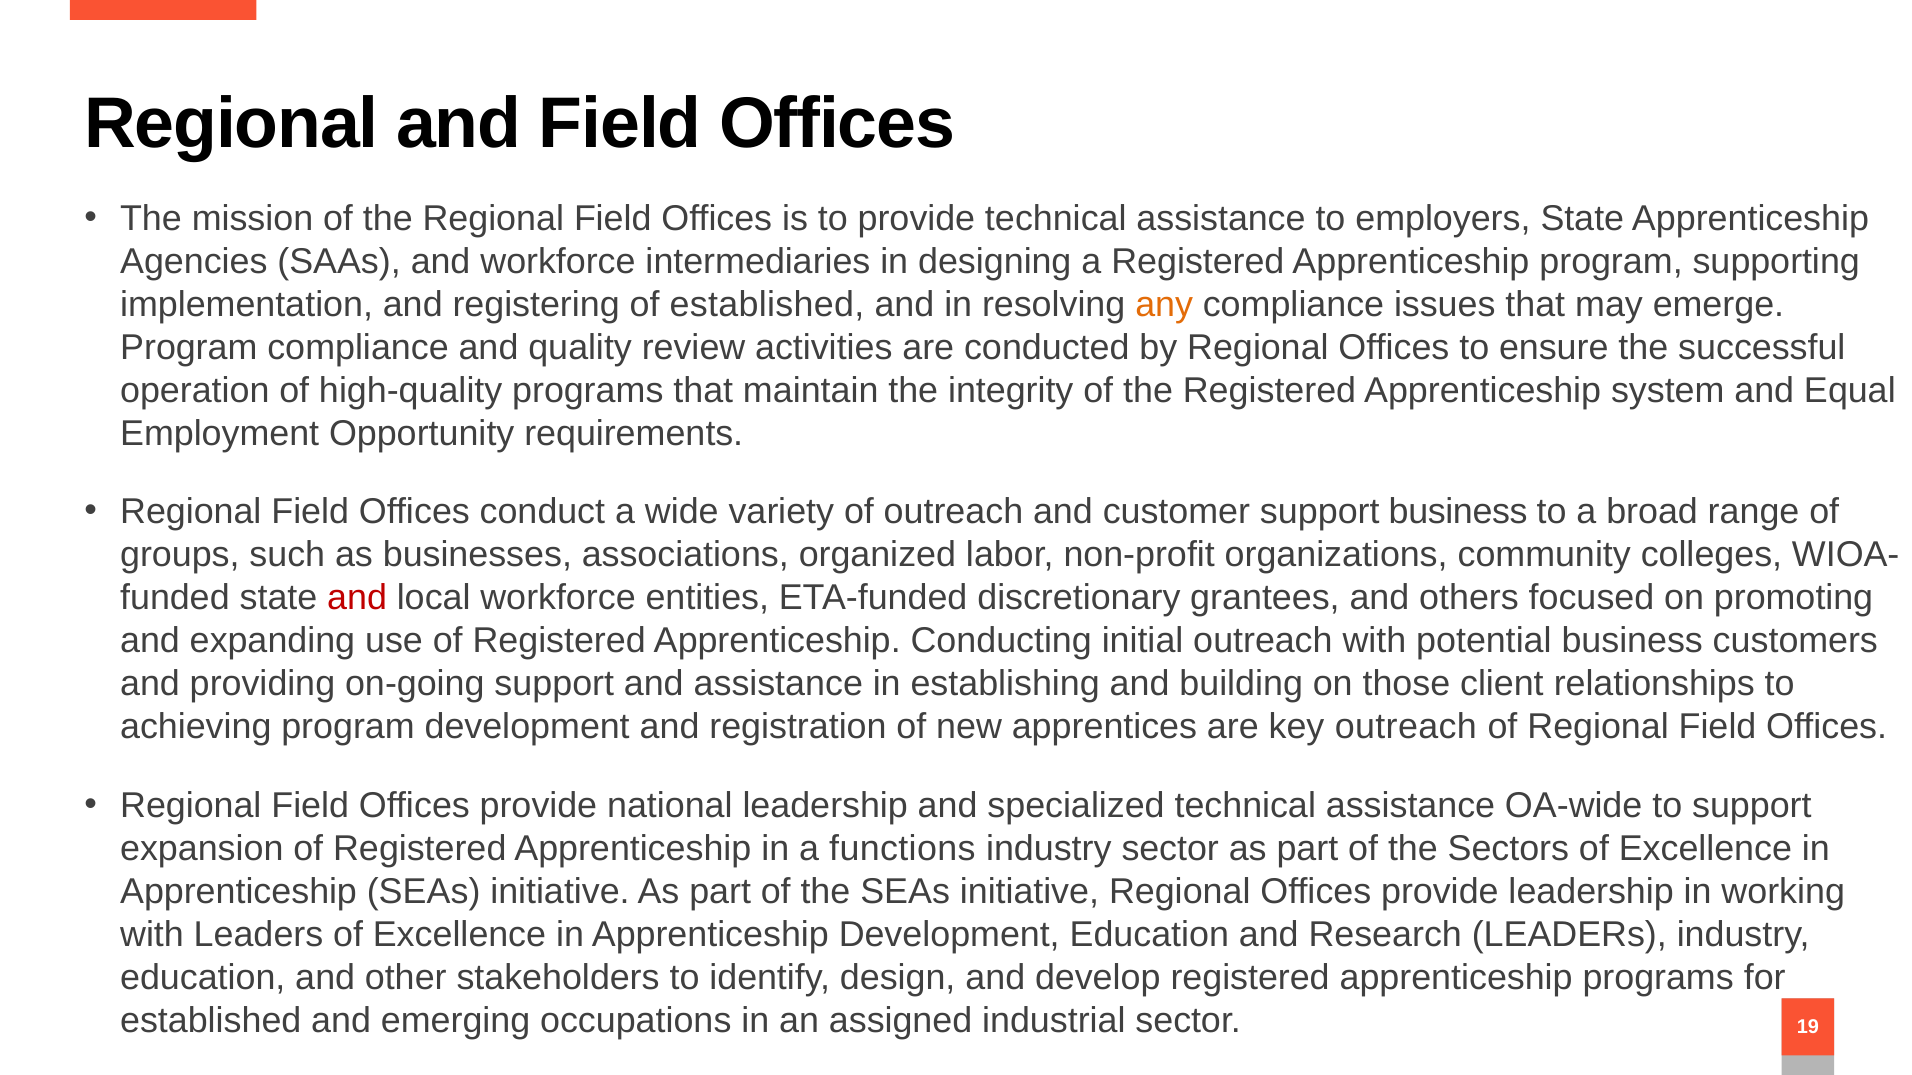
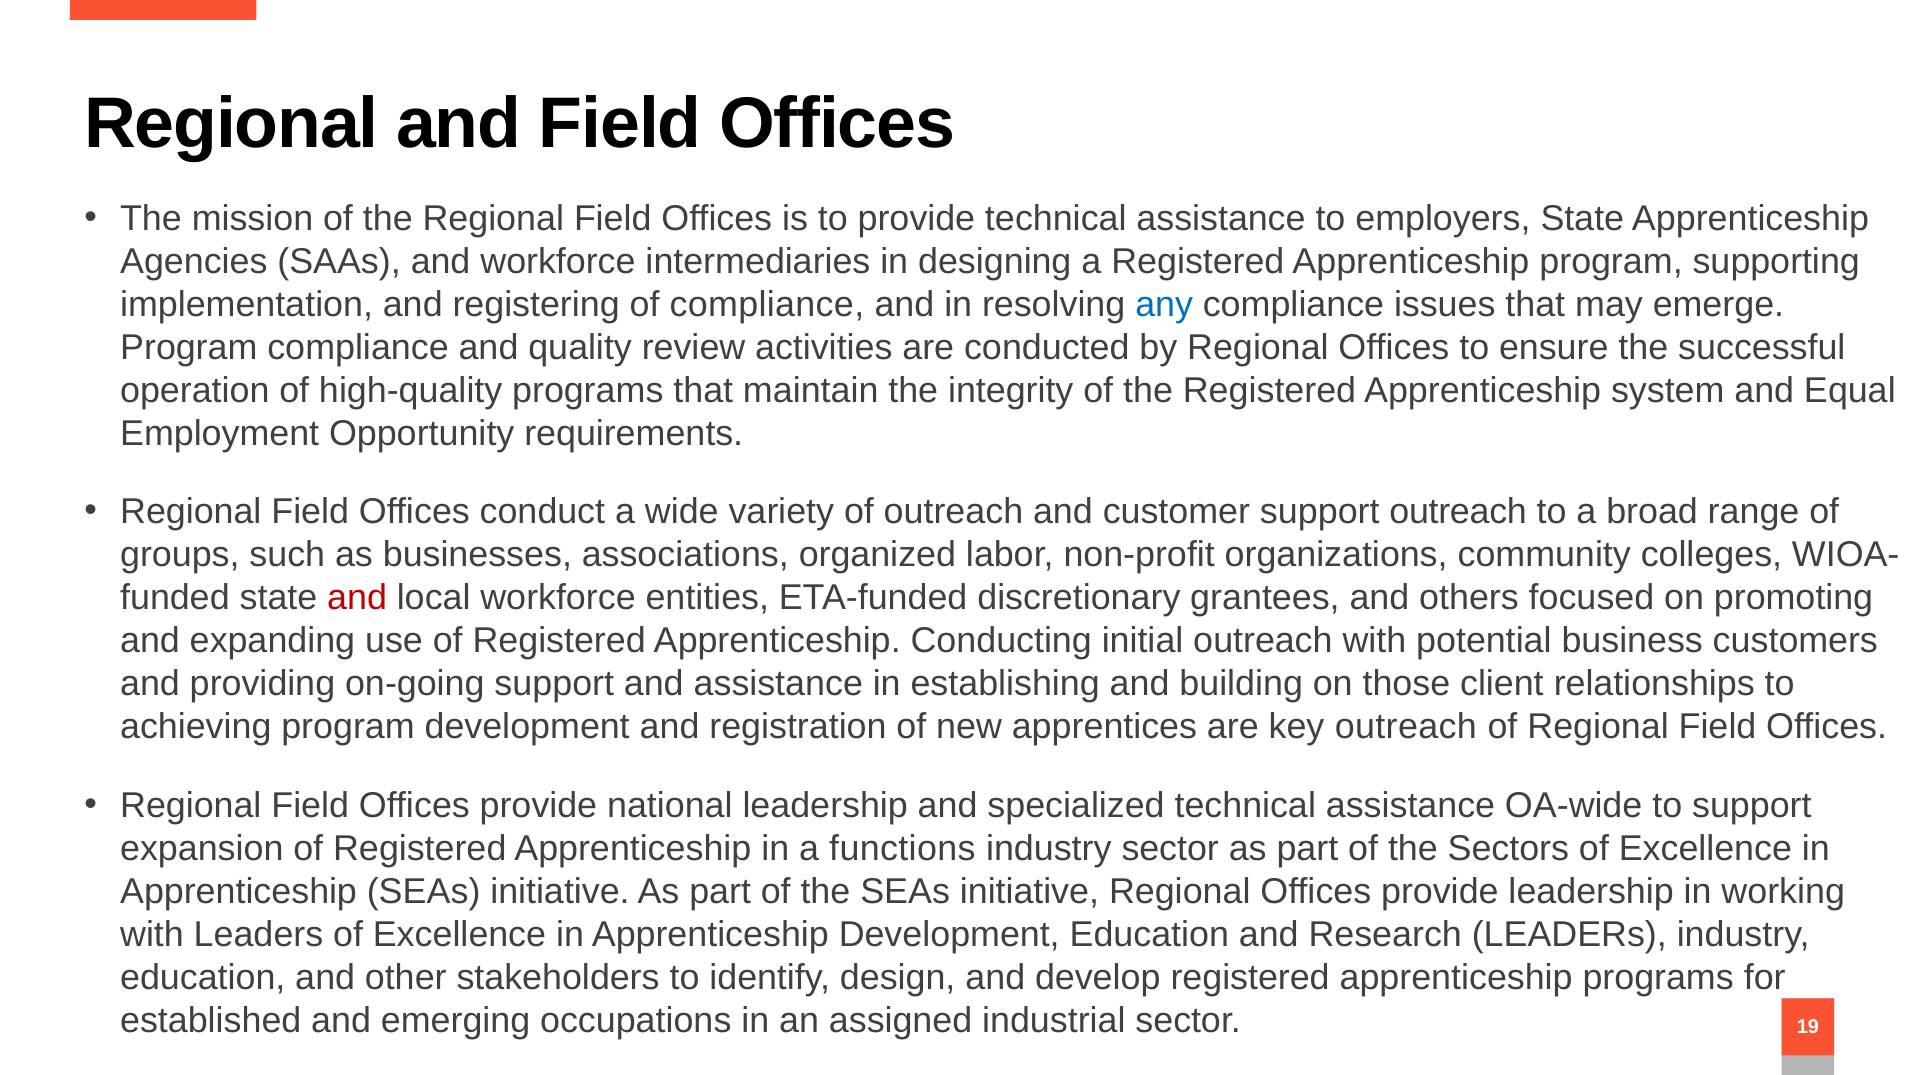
of established: established -> compliance (767, 304)
any colour: orange -> blue (1164, 304)
support business: business -> outreach (1458, 512)
